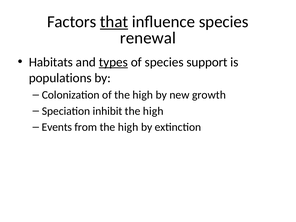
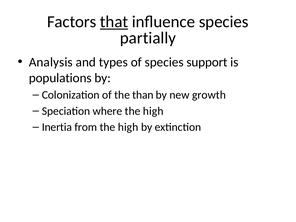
renewal: renewal -> partially (148, 38)
Habitats: Habitats -> Analysis (51, 62)
types underline: present -> none (113, 62)
of the high: high -> than (143, 95)
inhibit: inhibit -> where (108, 111)
Events: Events -> Inertia (57, 127)
